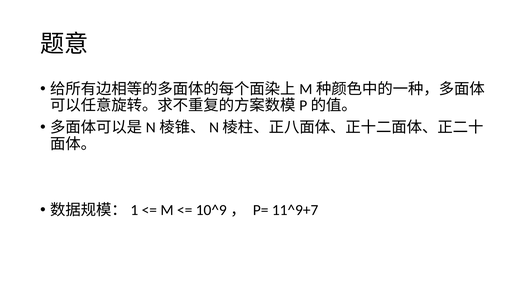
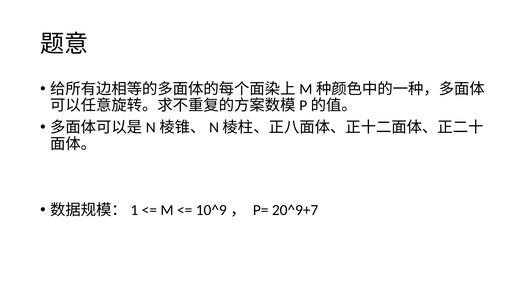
11^9+7: 11^9+7 -> 20^9+7 (295, 210)
